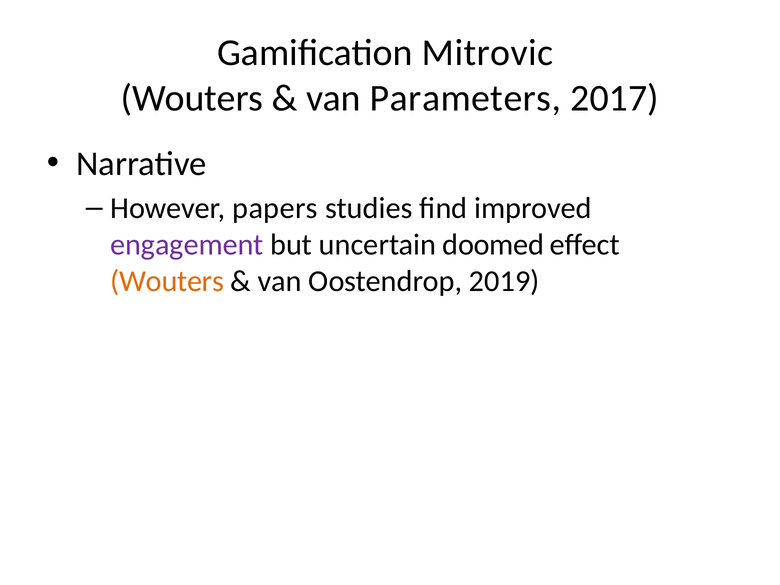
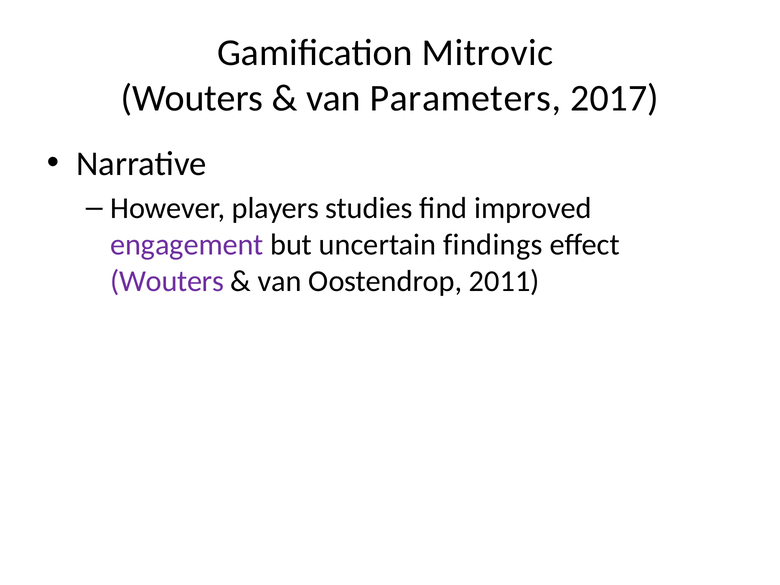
papers: papers -> players (275, 208)
doomed: doomed -> findings (493, 245)
Wouters colour: orange -> purple (167, 281)
2019: 2019 -> 2011 (504, 281)
